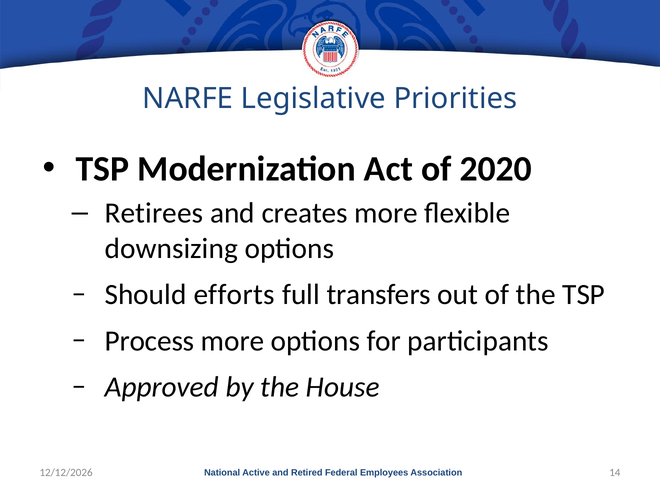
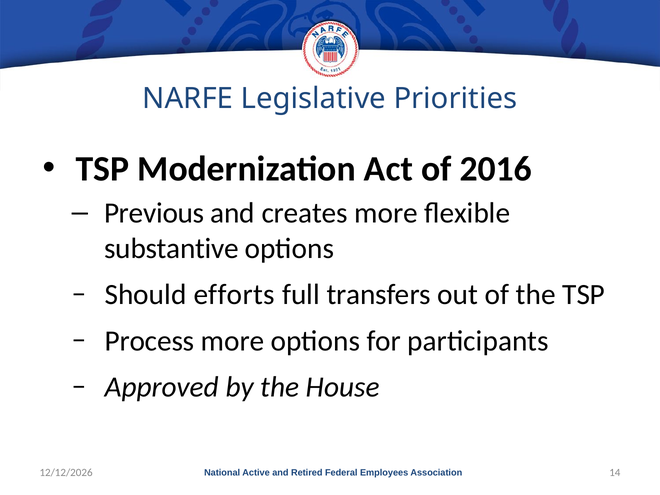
2020: 2020 -> 2016 (496, 169)
Retirees: Retirees -> Previous (154, 213)
downsizing: downsizing -> substantive (171, 249)
